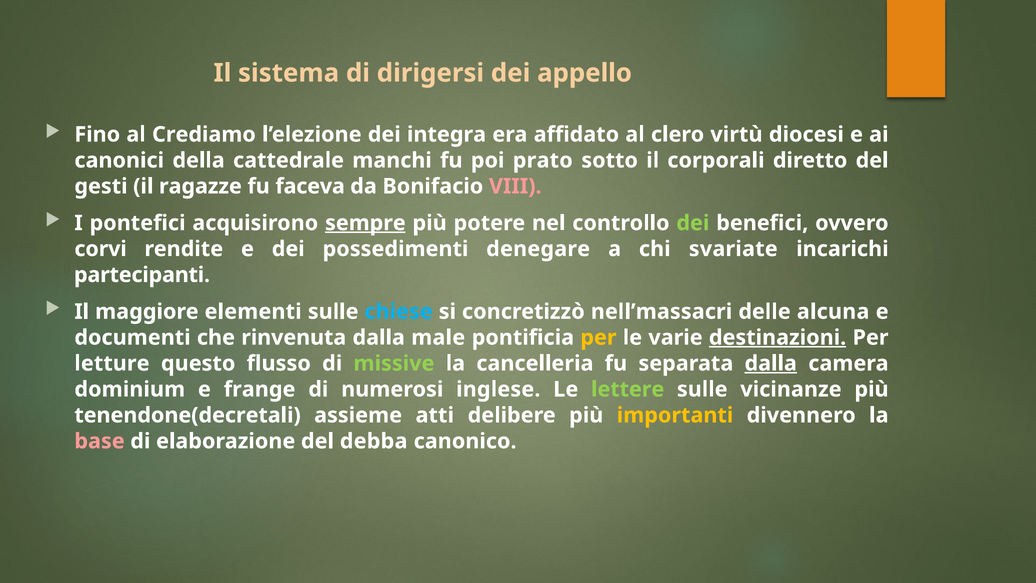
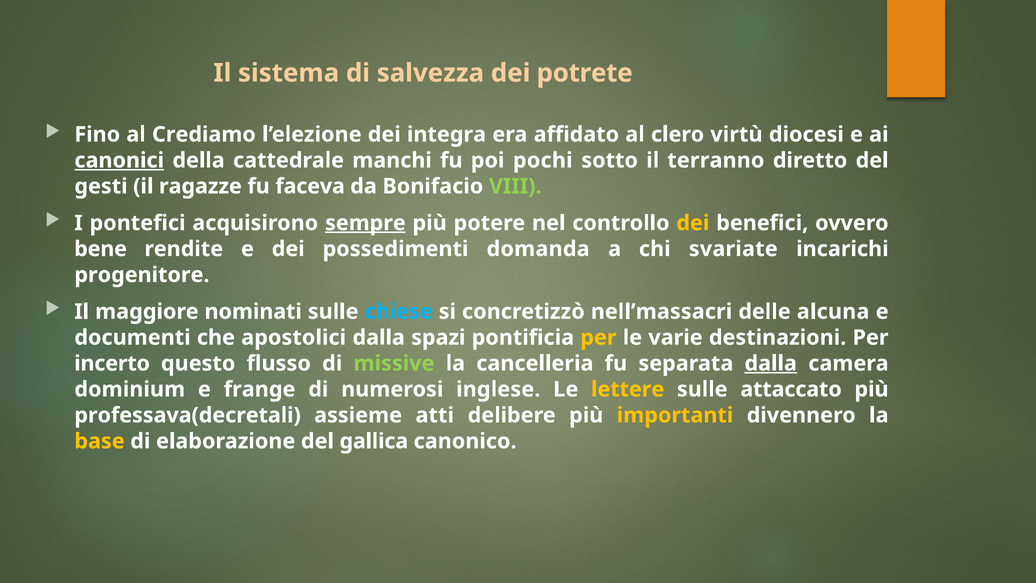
dirigersi: dirigersi -> salvezza (430, 73)
appello: appello -> potrete (585, 73)
canonici underline: none -> present (119, 160)
prato: prato -> pochi (543, 160)
corporali: corporali -> terranno (716, 160)
VIII colour: pink -> light green (515, 186)
dei colour: light green -> yellow (693, 223)
corvi: corvi -> bene (101, 249)
denegare: denegare -> domanda (538, 249)
partecipanti: partecipanti -> progenitore (142, 275)
elementi: elementi -> nominati (253, 312)
rinvenuta: rinvenuta -> apostolici (294, 337)
male: male -> spazi (438, 337)
destinazioni underline: present -> none (778, 337)
letture: letture -> incerto (112, 363)
lettere colour: light green -> yellow (628, 389)
vicinanze: vicinanze -> attaccato (791, 389)
tenendone(decretali: tenendone(decretali -> professava(decretali (188, 415)
base colour: pink -> yellow (100, 441)
debba: debba -> gallica (374, 441)
